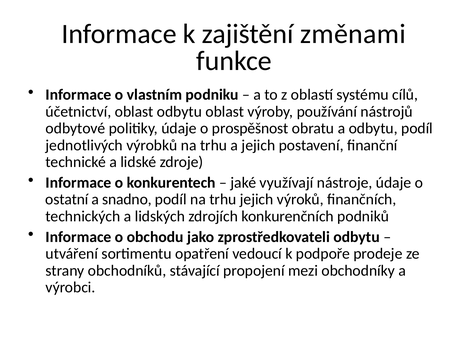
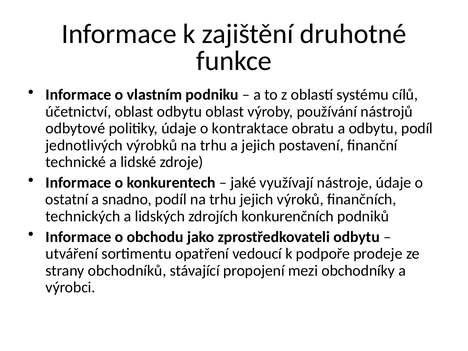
změnami: změnami -> druhotné (353, 34)
prospěšnost: prospěšnost -> kontraktace (250, 128)
